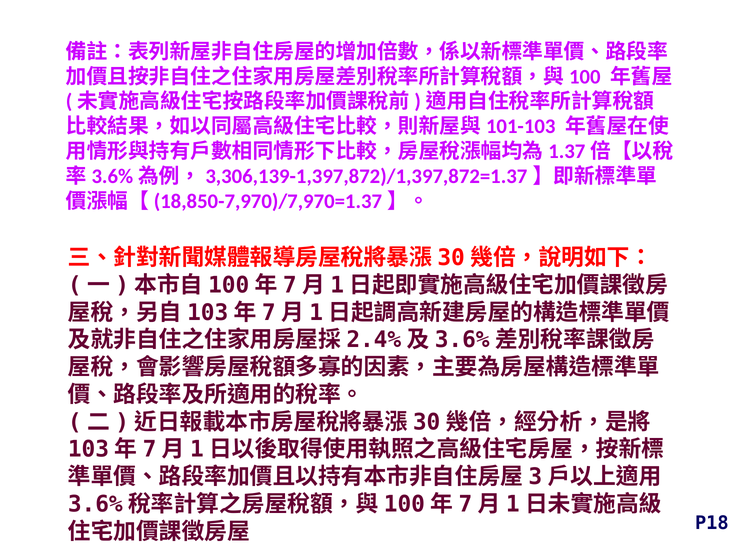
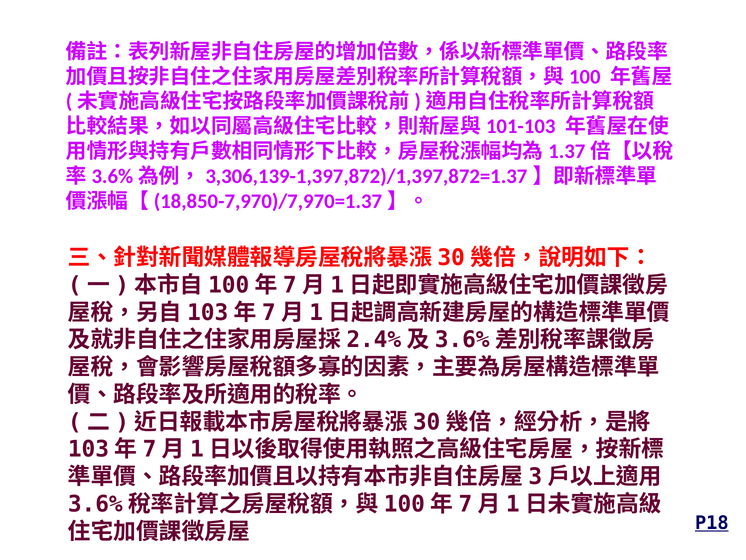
P18 underline: none -> present (712, 522)
